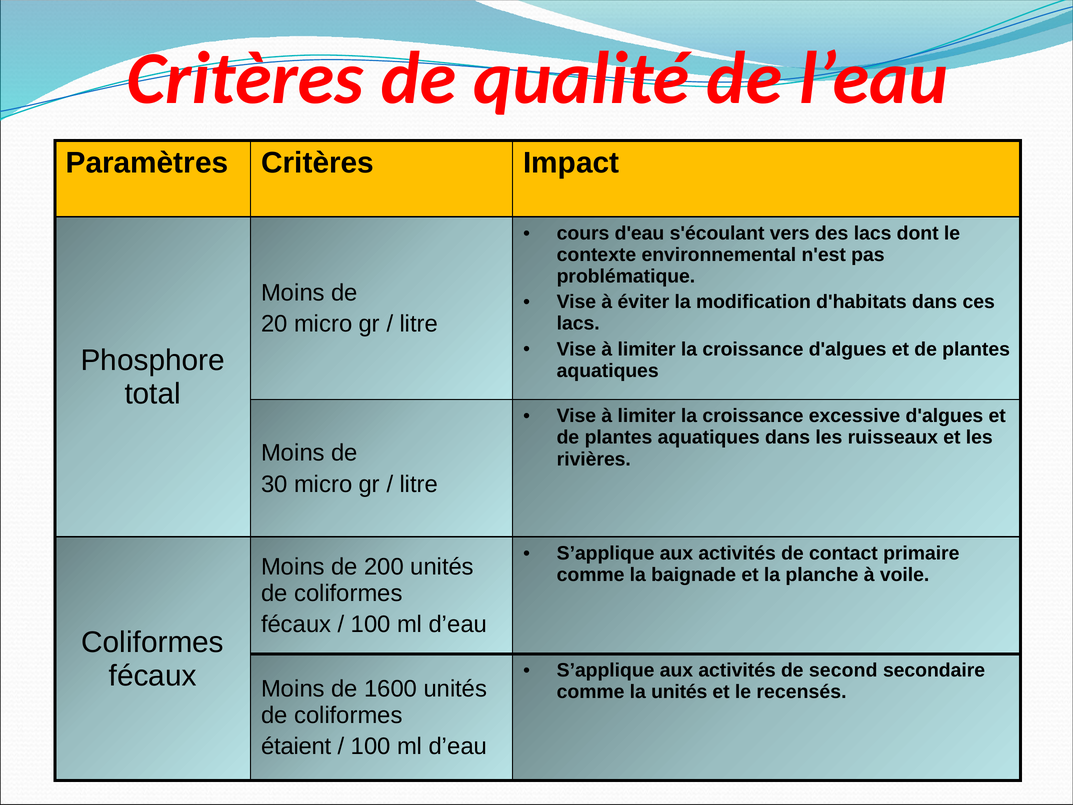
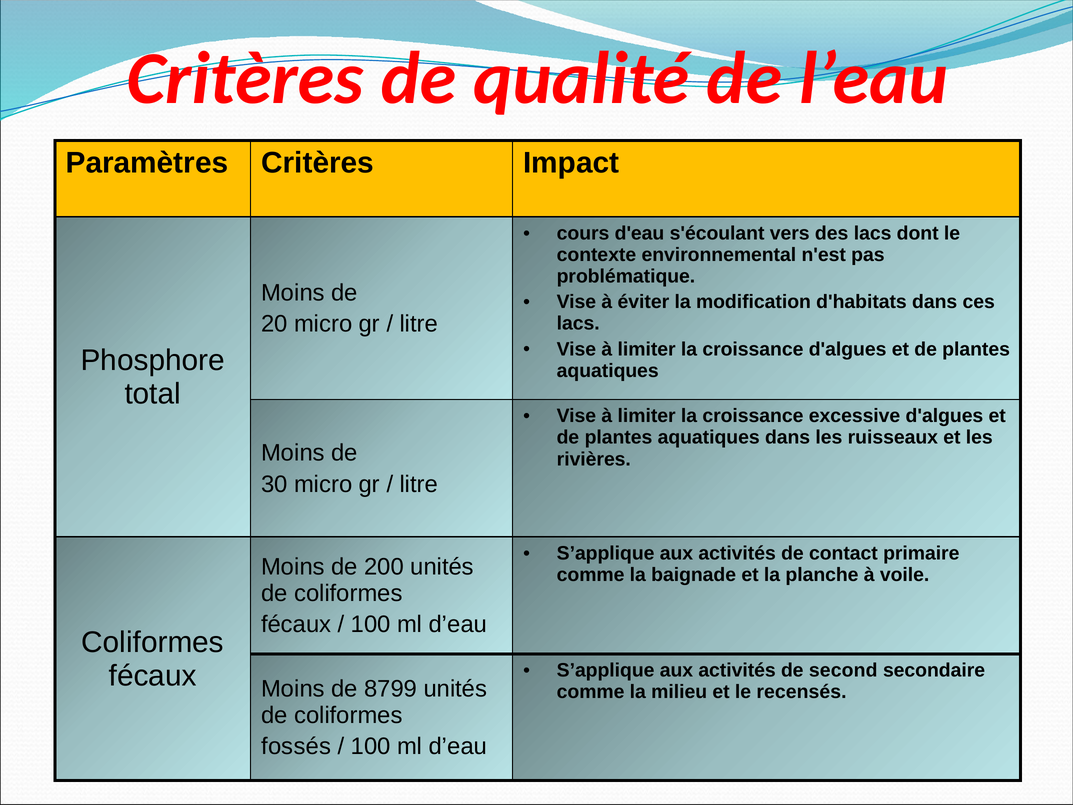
1600: 1600 -> 8799 (391, 688)
la unités: unités -> milieu (679, 692)
étaient: étaient -> fossés (296, 746)
